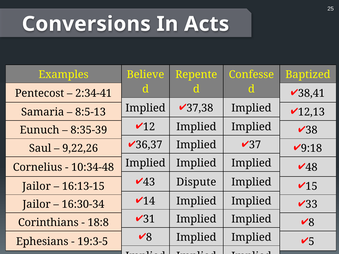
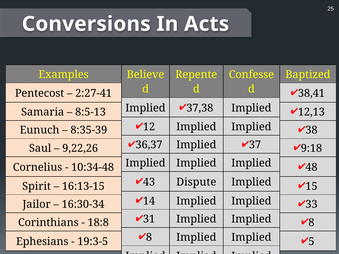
2:34-41: 2:34-41 -> 2:27-41 (94, 93)
Jailor: Jailor -> Spirit (37, 186)
